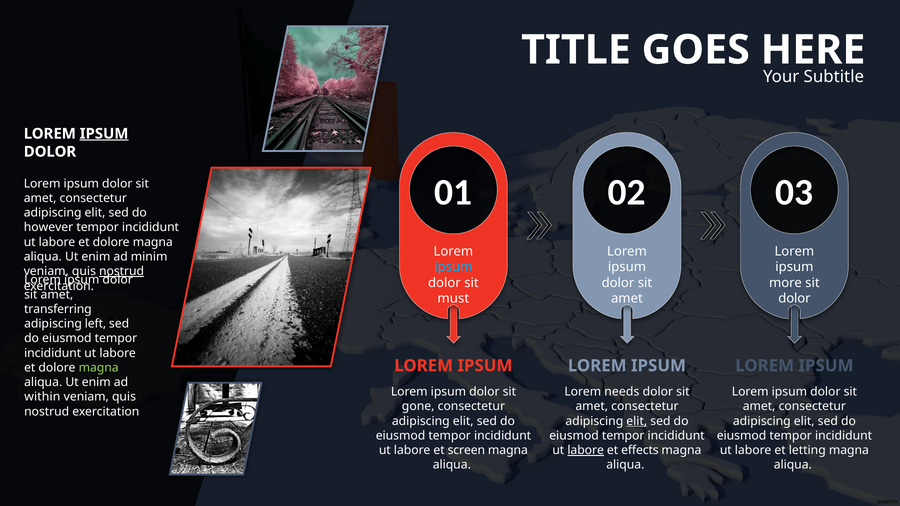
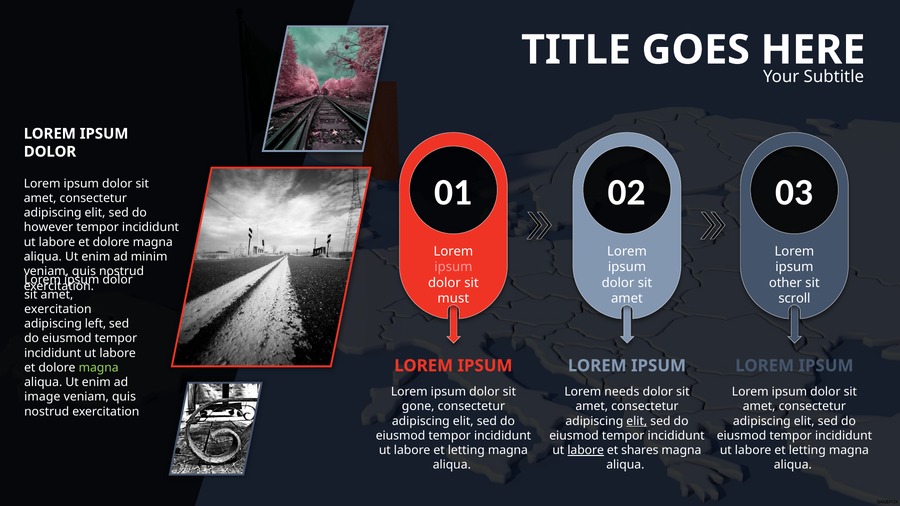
IPSUM underline: present -> none (104, 134)
ipsum colour: light blue -> pink (453, 267)
nostrud underline: present -> none (122, 271)
more: more -> other (785, 283)
dolor: dolor -> scroll (794, 299)
transferring: transferring -> exercitation (58, 309)
within: within -> image (42, 397)
screen: screen -> letting (466, 451)
effects: effects -> shares (640, 451)
